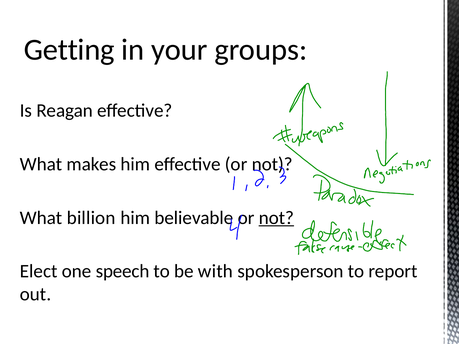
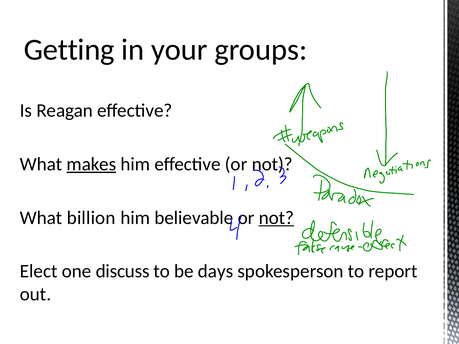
makes underline: none -> present (91, 164)
speech: speech -> discuss (123, 271)
with: with -> days (216, 271)
